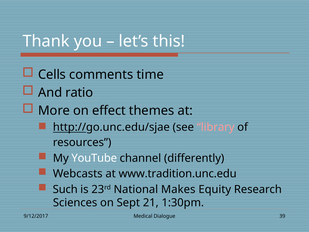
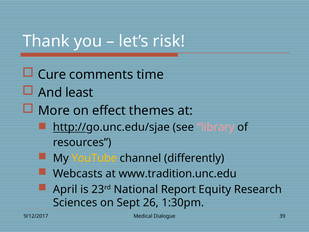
this: this -> risk (169, 41)
Cells: Cells -> Cure (52, 75)
ratio: ratio -> least (79, 93)
YouTube colour: white -> yellow (94, 158)
Such: Such -> April (65, 189)
Makes: Makes -> Report (178, 189)
21: 21 -> 26 (151, 203)
